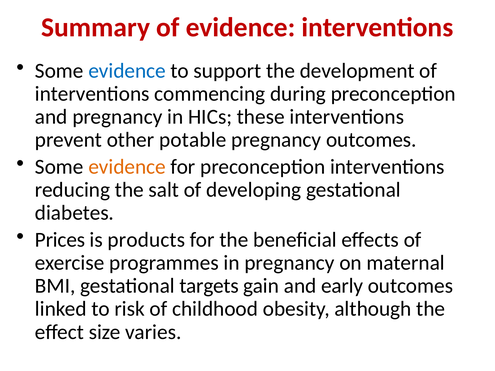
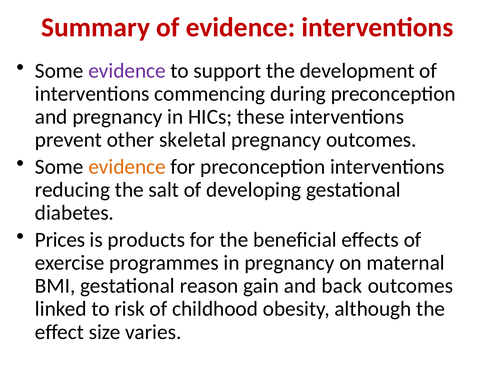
evidence colour: blue -> purple (127, 71)
potable: potable -> skeletal (193, 140)
targets: targets -> reason (209, 286)
early: early -> back (342, 286)
